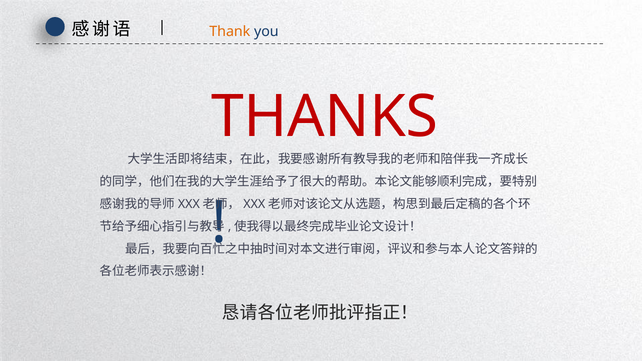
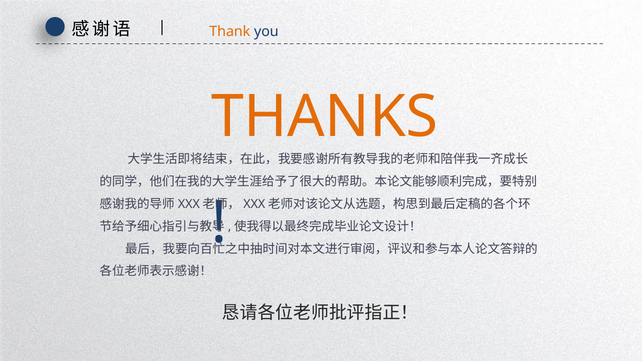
THANKS colour: red -> orange (325, 117)
